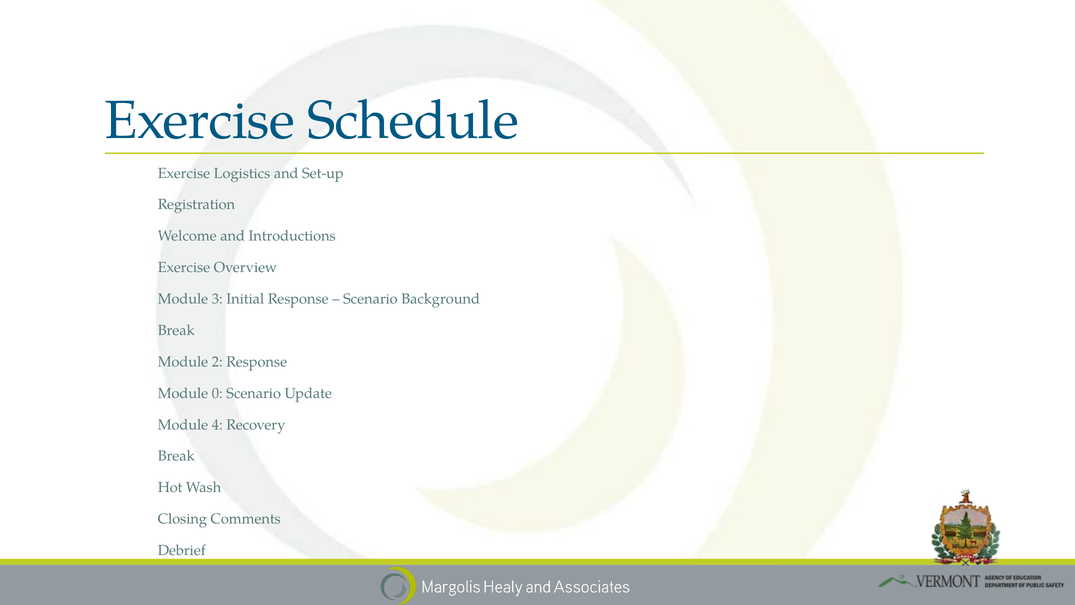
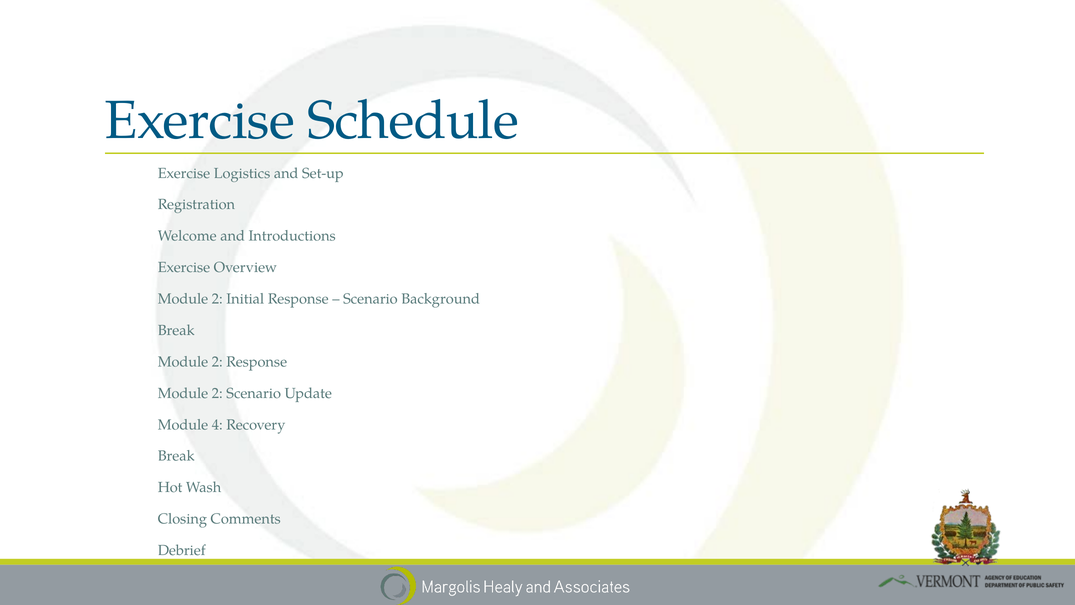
3: 3 -> 2 (217, 299)
0: 0 -> 2 (217, 393)
